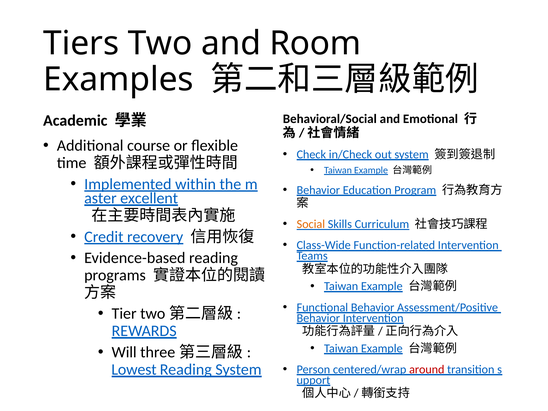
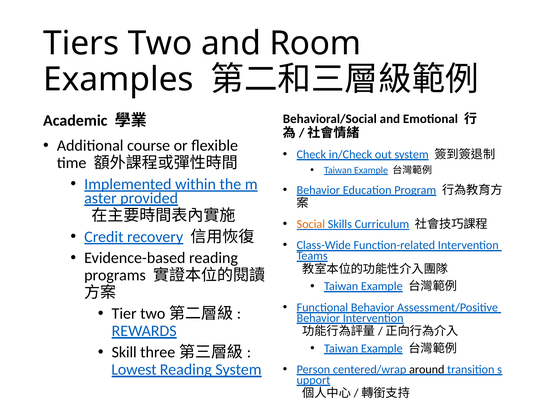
excellent: excellent -> provided (149, 198)
Will: Will -> Skill (124, 352)
around colour: red -> black (427, 369)
